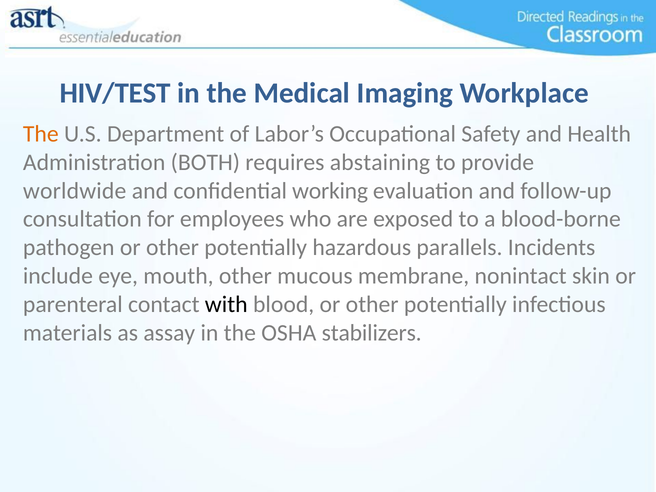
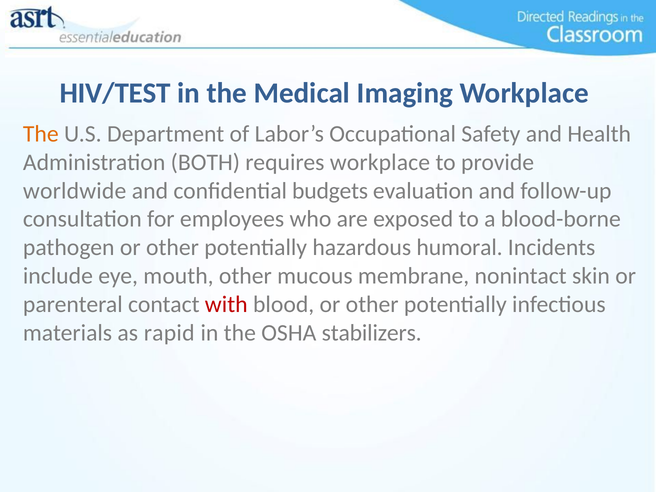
requires abstaining: abstaining -> workplace (380, 162)
working: working -> budgets (330, 191)
parallels: parallels -> humoral (460, 248)
with colour: black -> red (226, 304)
assay: assay -> rapid (169, 333)
